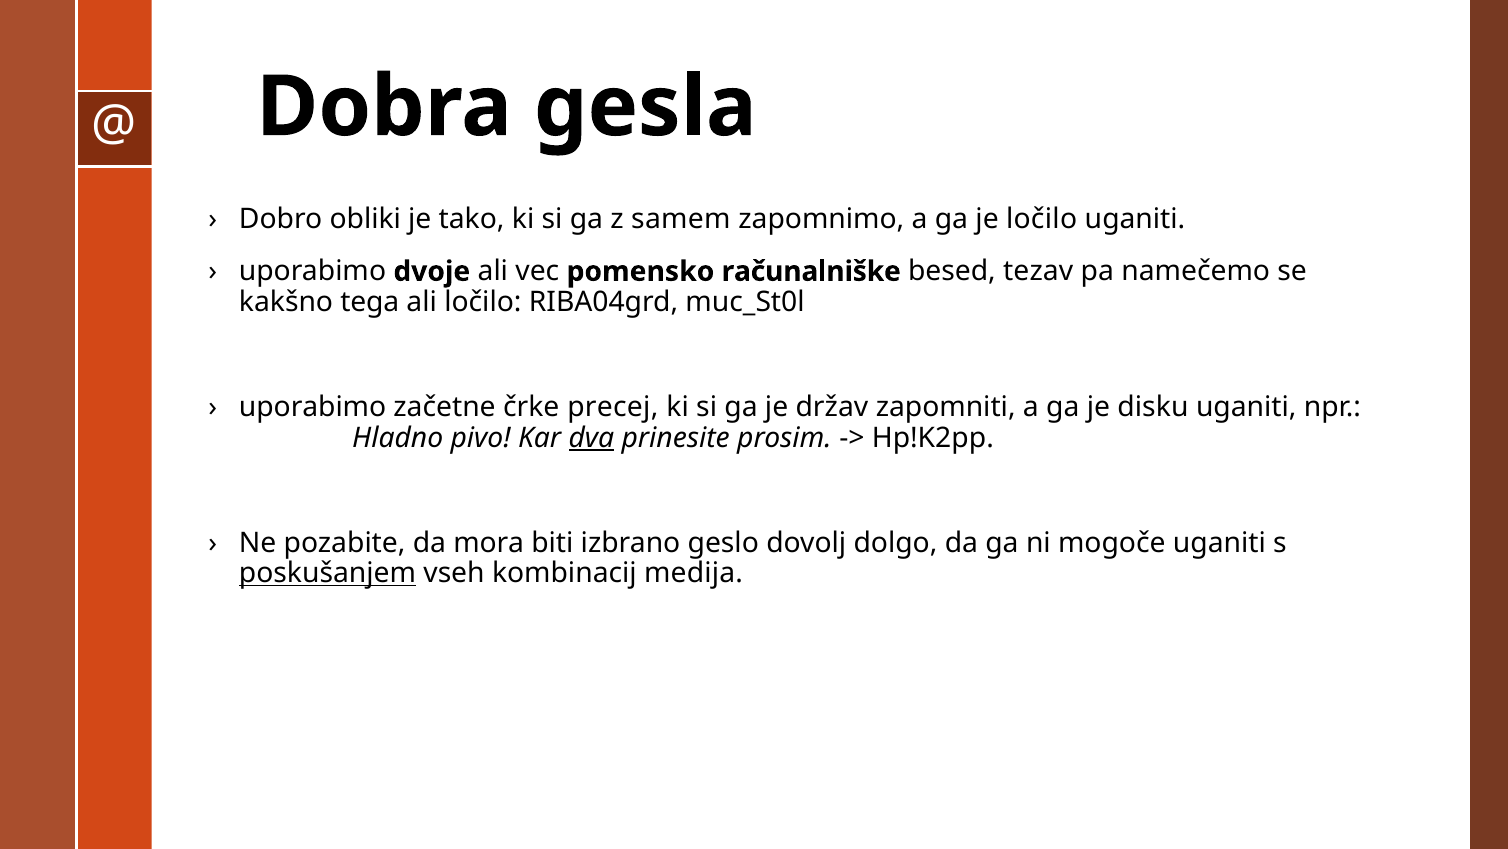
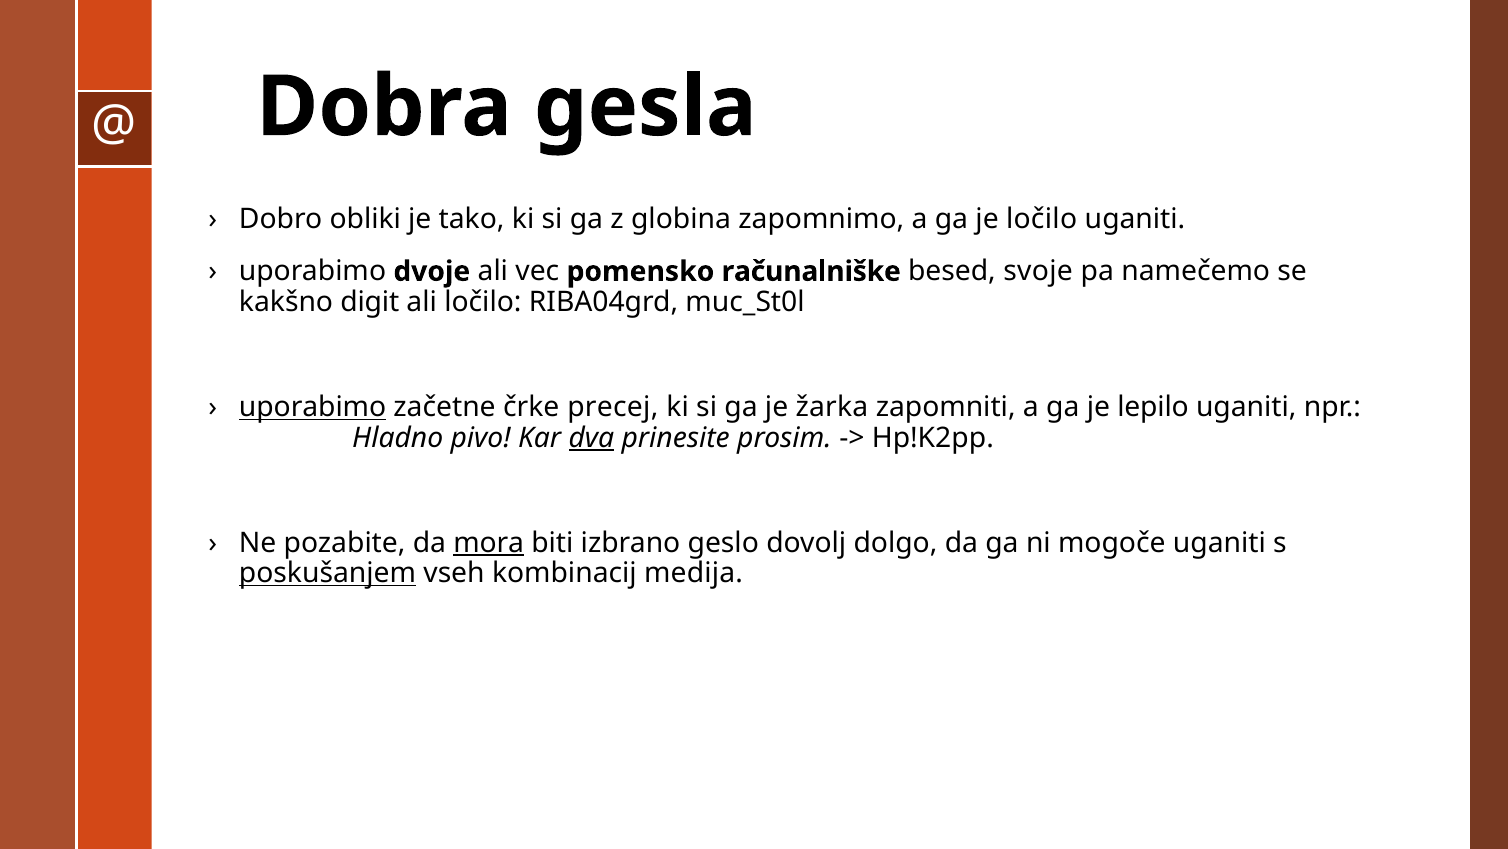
samem: samem -> globina (681, 219)
tezav: tezav -> svoje (1038, 271)
tega: tega -> digit (370, 302)
uporabimo underline: none -> present (313, 407)
držav: držav -> žarka (832, 407)
disku: disku -> lepilo (1153, 407)
mora underline: none -> present (489, 543)
